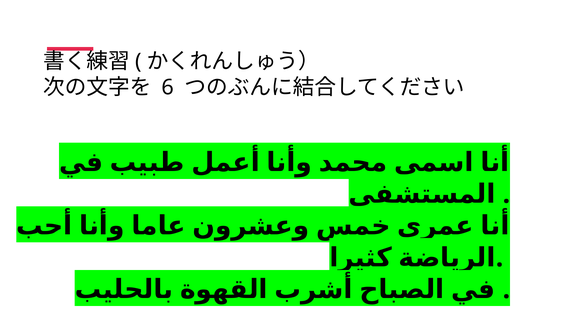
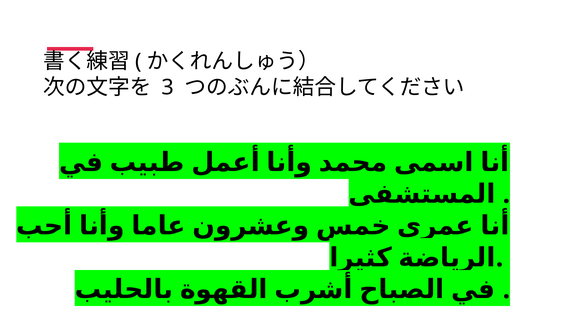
6: 6 -> 3 (168, 87)
